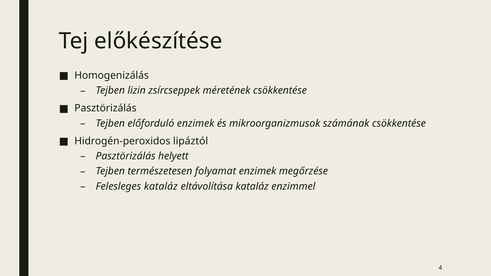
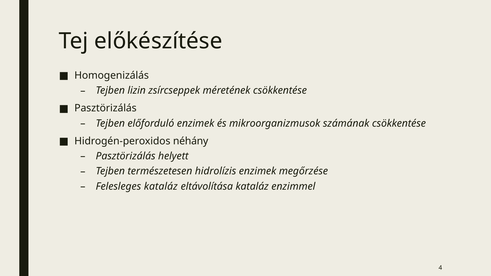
lipáztól: lipáztól -> néhány (191, 141)
folyamat: folyamat -> hidrolízis (216, 171)
